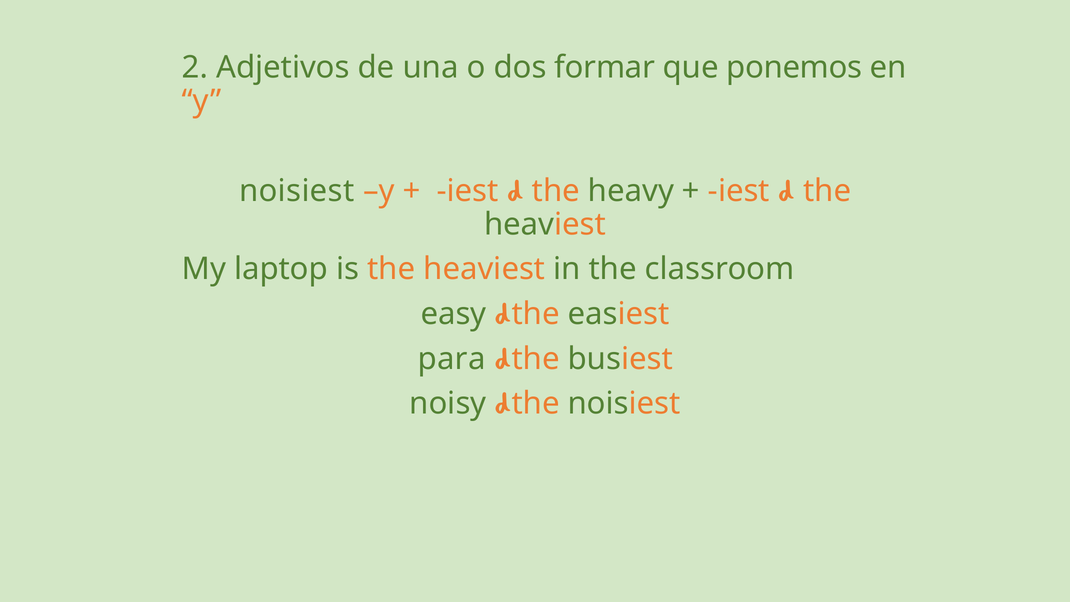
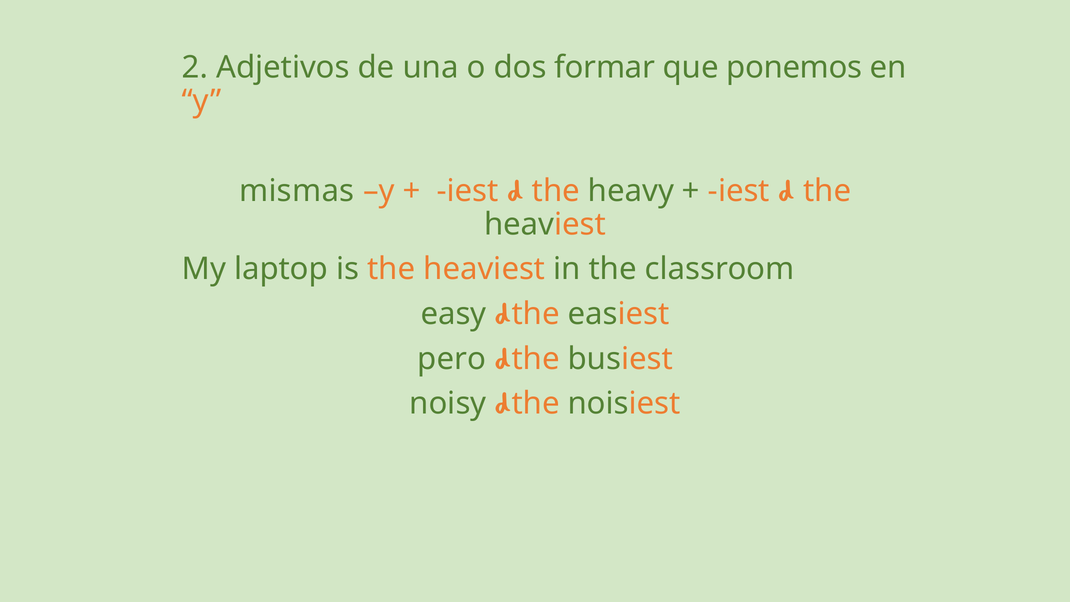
noisiest: noisiest -> mismas (297, 191)
para: para -> pero (452, 359)
